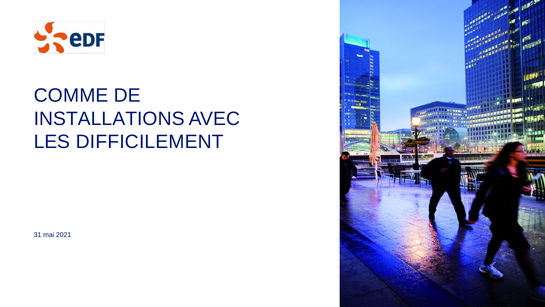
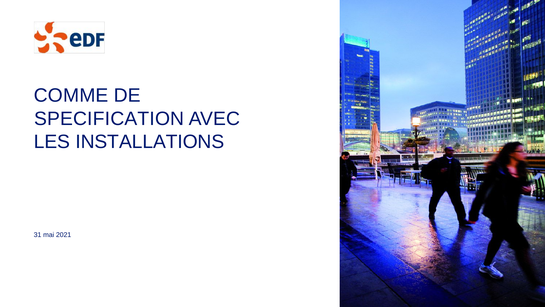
INSTALLATIONS: INSTALLATIONS -> SPECIFICATION (109, 119)
DIFFICILEMENT: DIFFICILEMENT -> INSTALLATIONS (150, 142)
